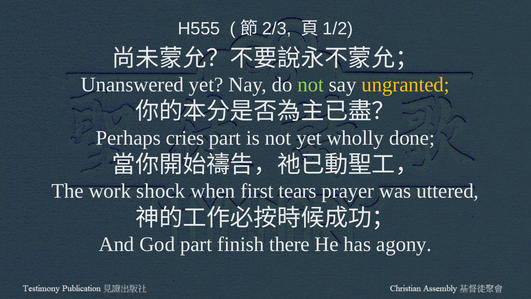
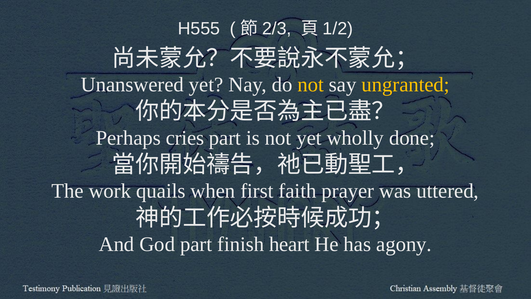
not colour: light green -> yellow (311, 85)
shock: shock -> quails (161, 191)
tears: tears -> faith (298, 191)
there: there -> heart (289, 244)
